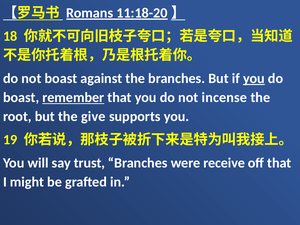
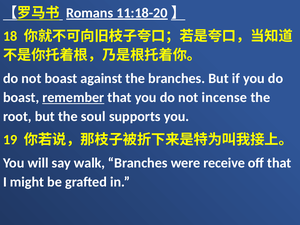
you underline: present -> none (254, 78)
give: give -> soul (93, 116)
trust: trust -> walk (89, 163)
